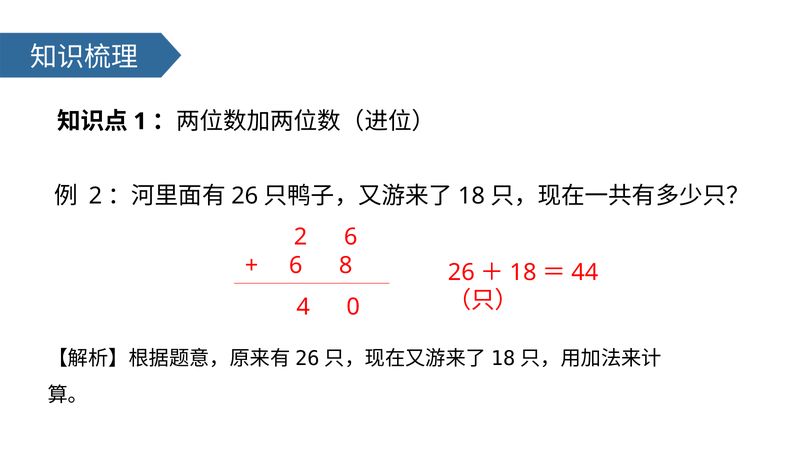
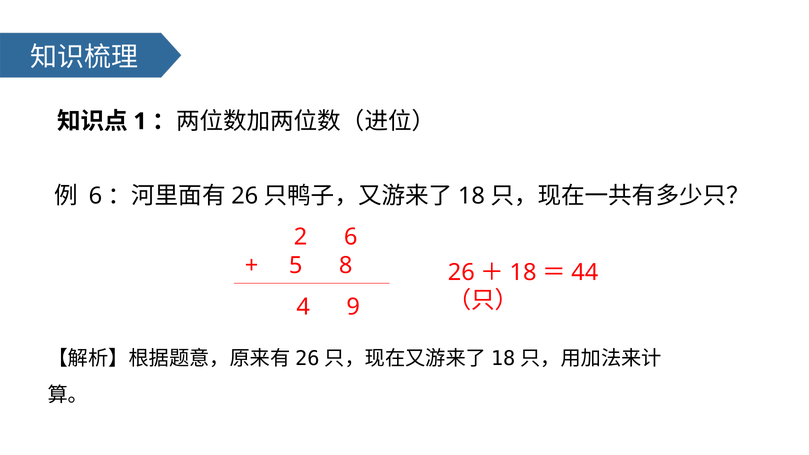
2: 2 -> 6 (95, 196)
6: 6 -> 5 (296, 265)
0: 0 -> 9 (353, 307)
